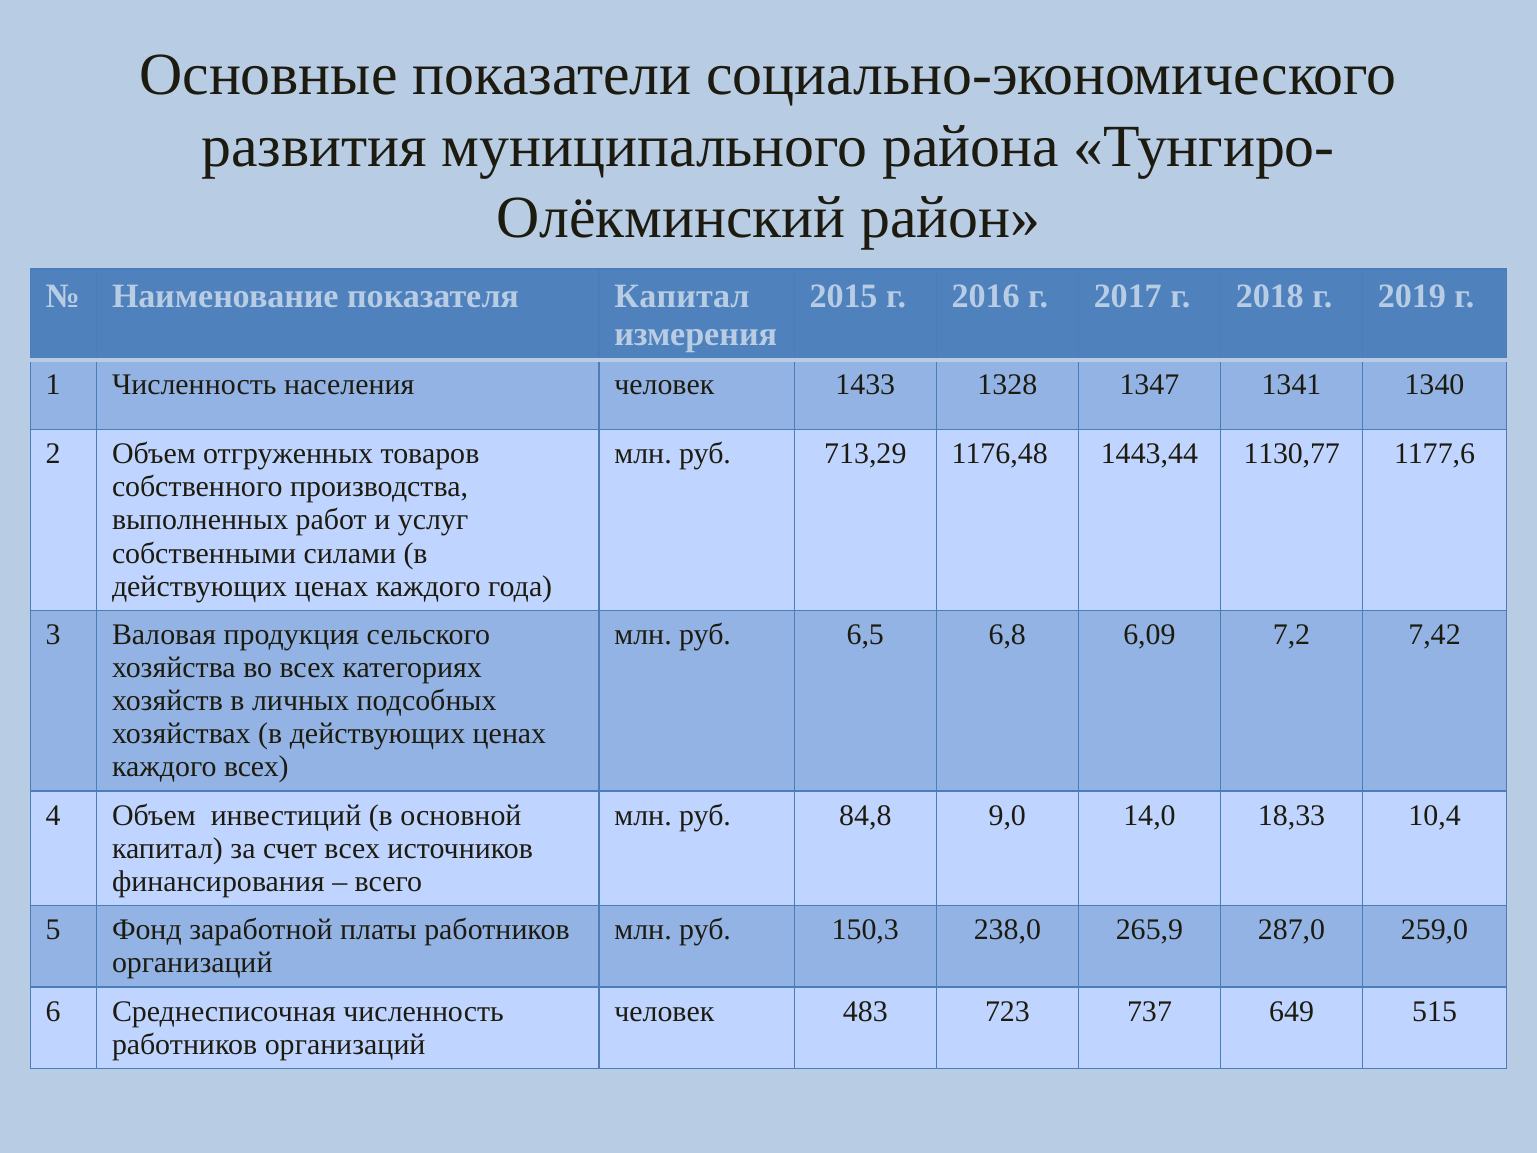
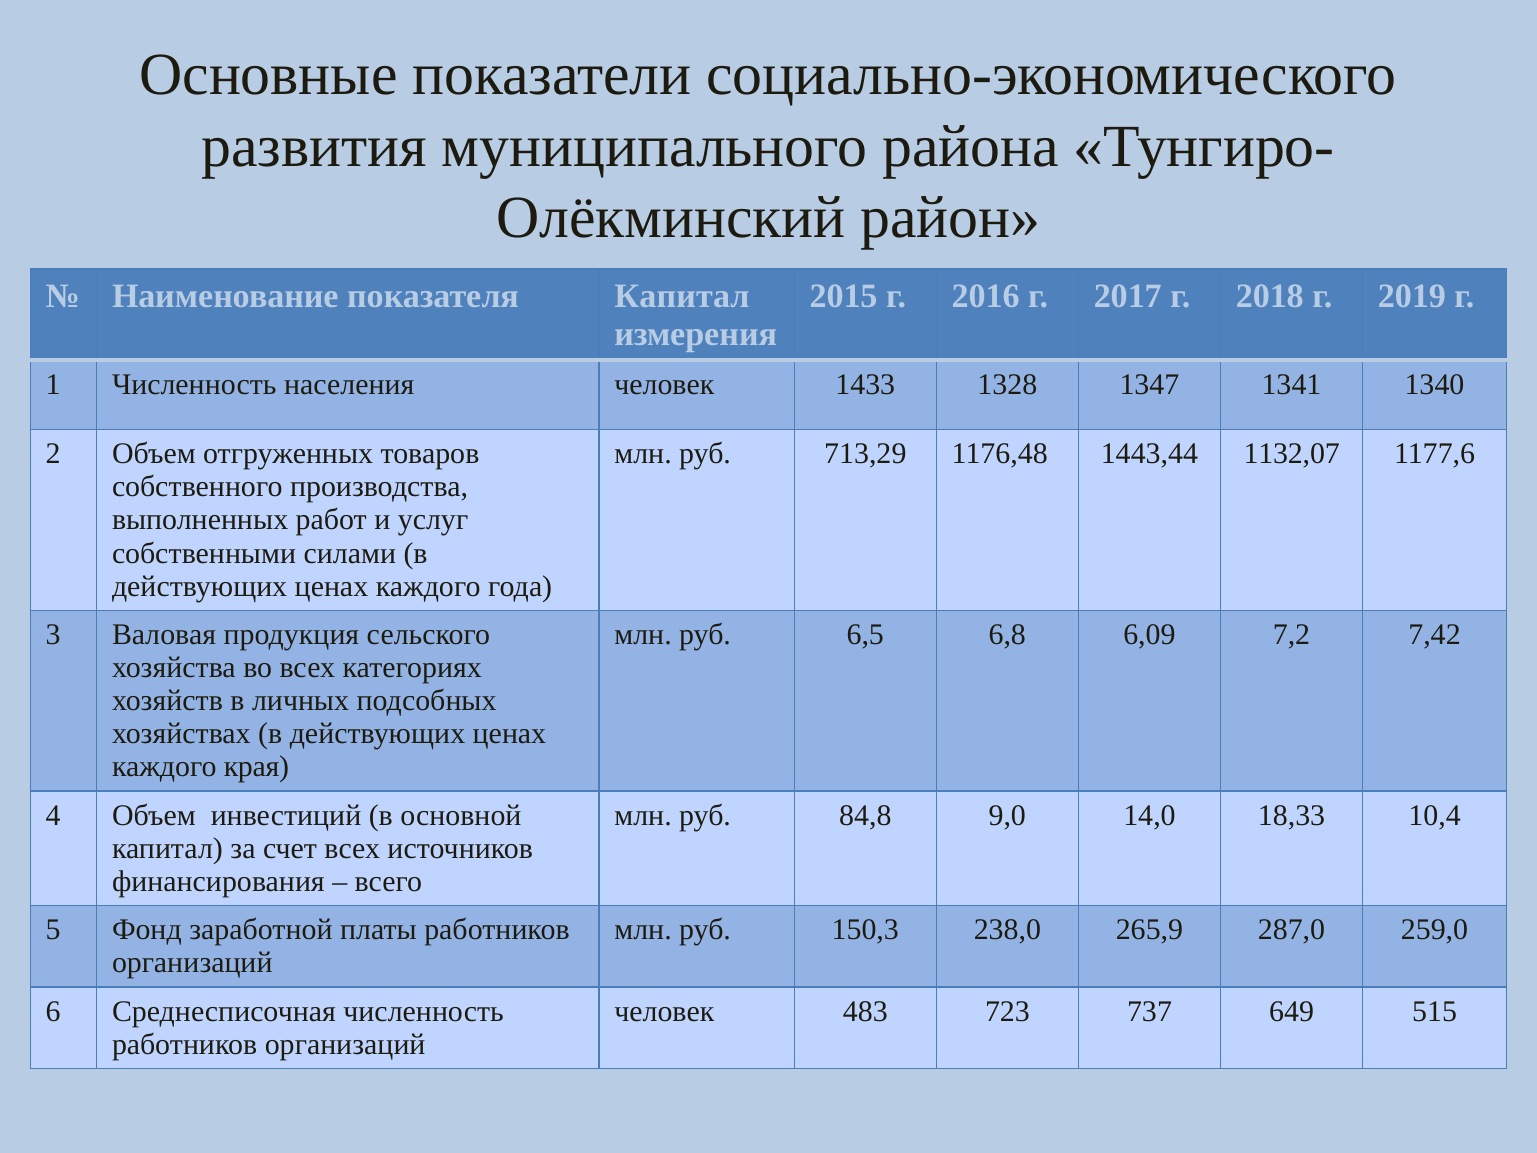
1130,77: 1130,77 -> 1132,07 (1292, 454)
каждого всех: всех -> края (256, 767)
